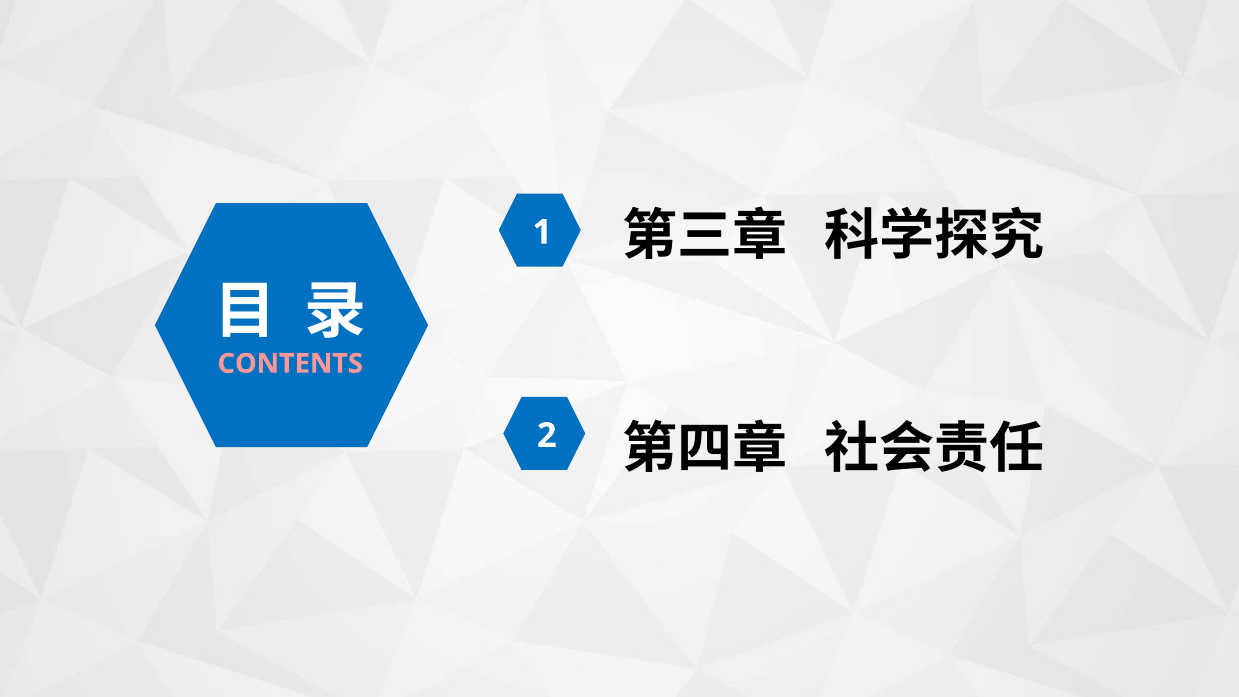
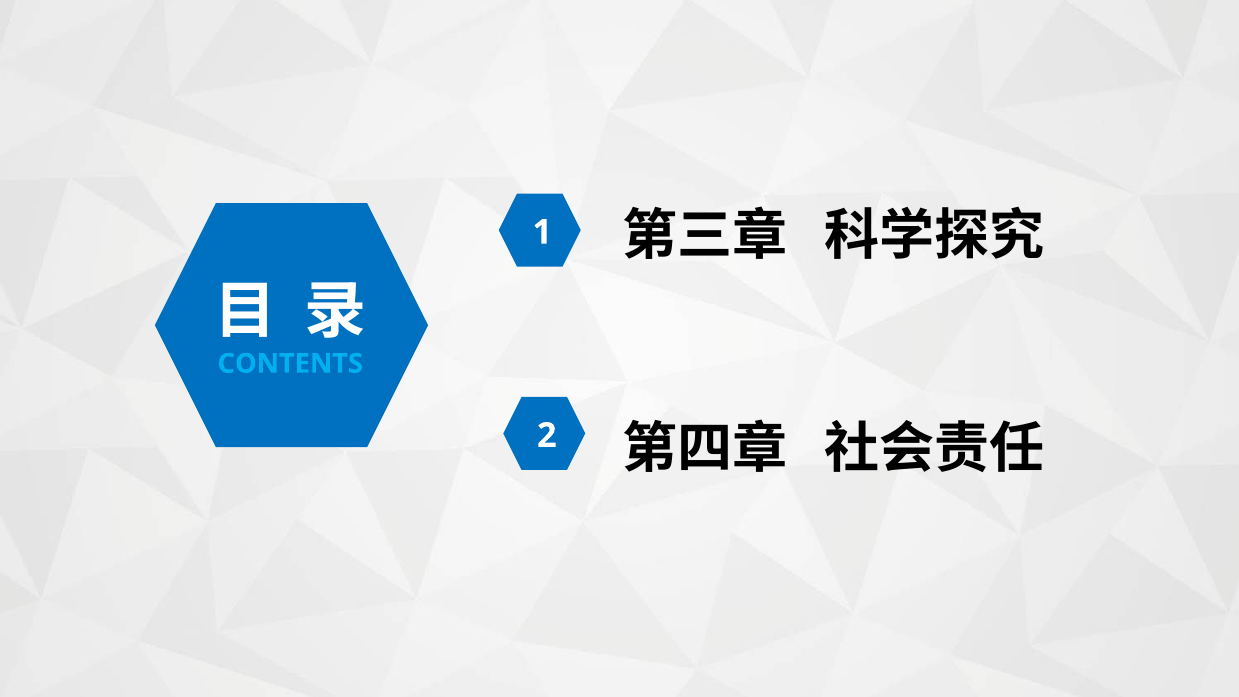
CONTENTS colour: pink -> light blue (290, 364)
